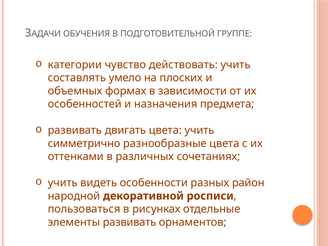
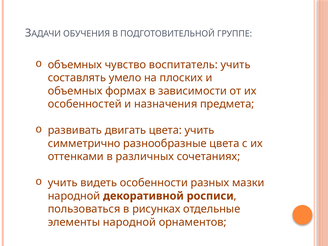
категории: категории -> объемных (75, 65)
действовать: действовать -> воспитатель (183, 65)
район: район -> мазки (248, 183)
элементы развивать: развивать -> народной (129, 222)
